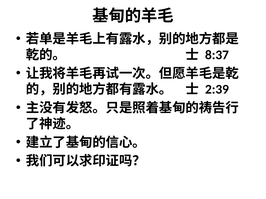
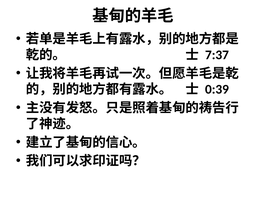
8:37: 8:37 -> 7:37 (217, 55)
2:39: 2:39 -> 0:39 (217, 90)
